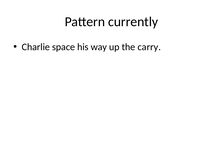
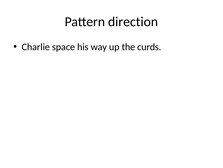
currently: currently -> direction (133, 22)
carry: carry -> curds (149, 47)
